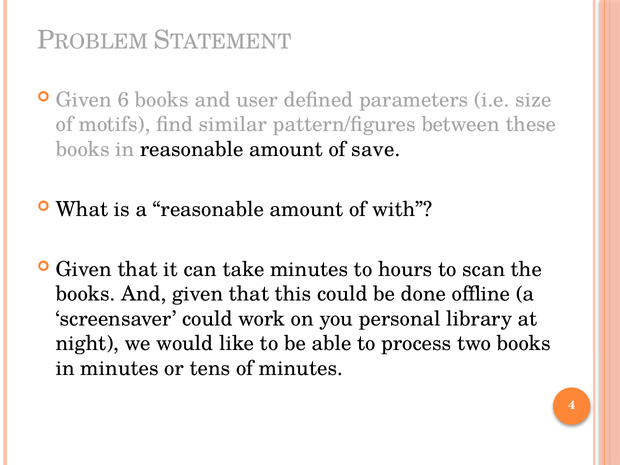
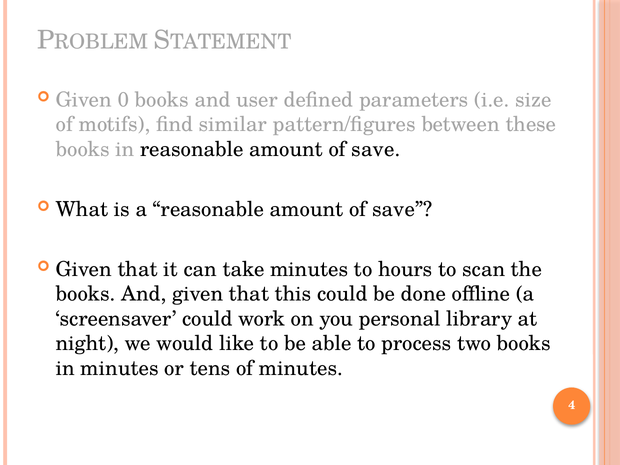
6: 6 -> 0 (123, 100)
with: with -> save (402, 209)
